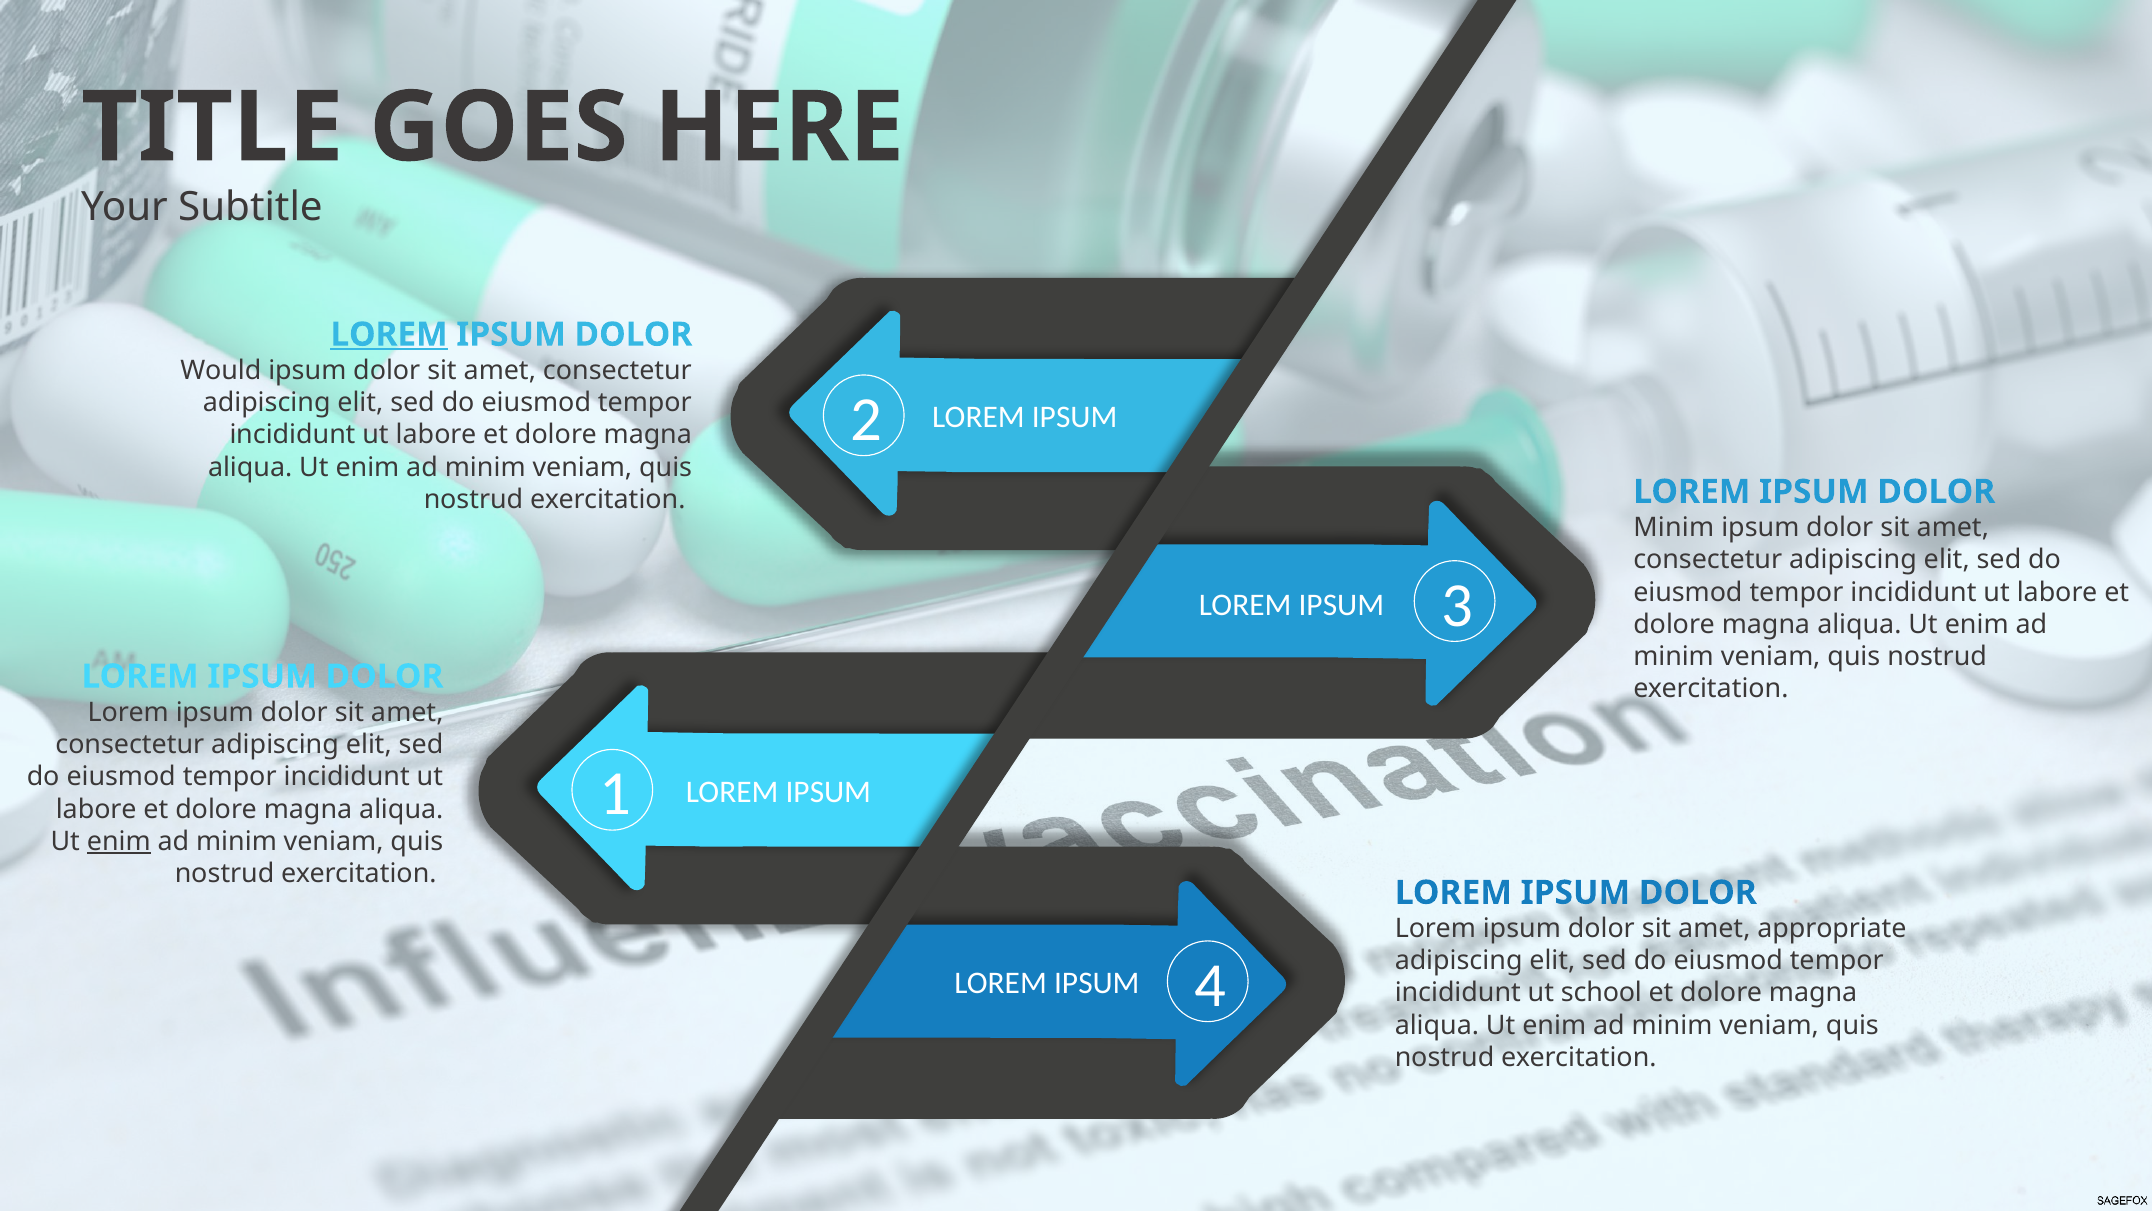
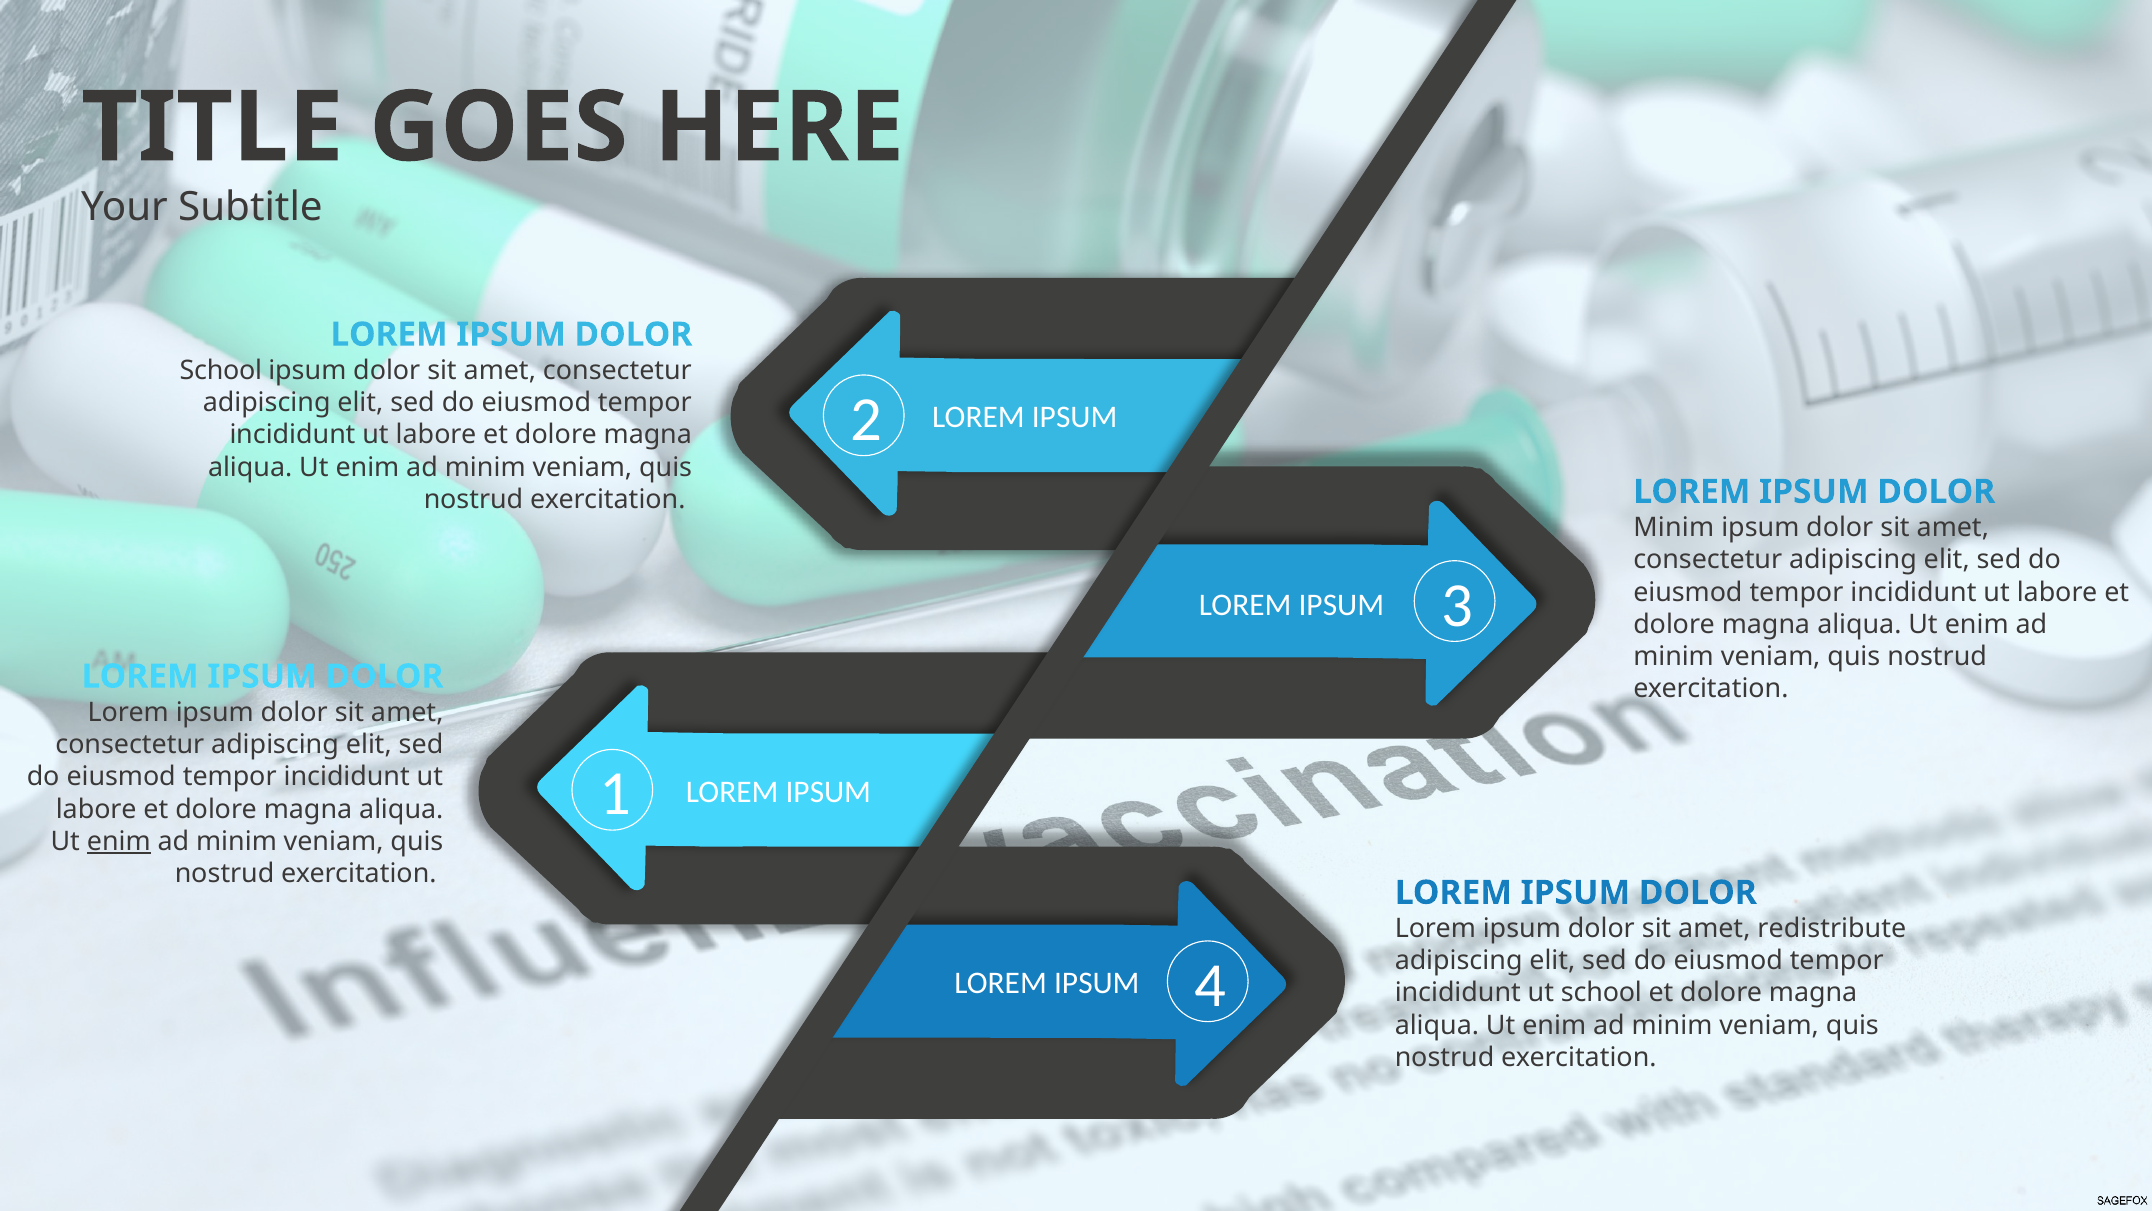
LOREM underline: present -> none (389, 334)
Would: Would -> School (221, 370)
appropriate: appropriate -> redistribute (1832, 928)
